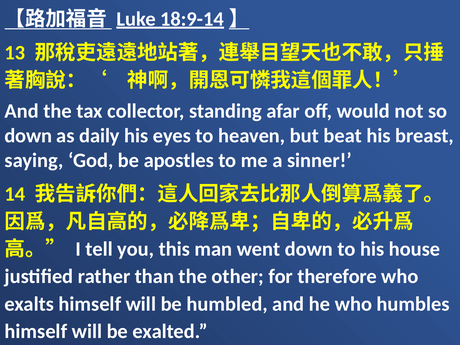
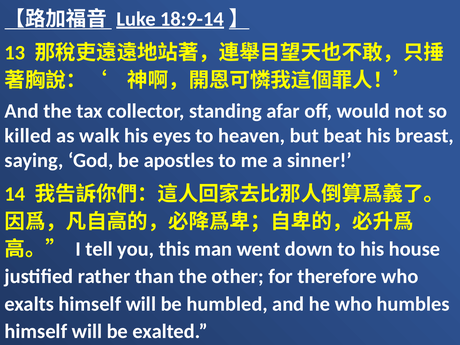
down: down -> killed (28, 136)
daily: daily -> walk (99, 136)
